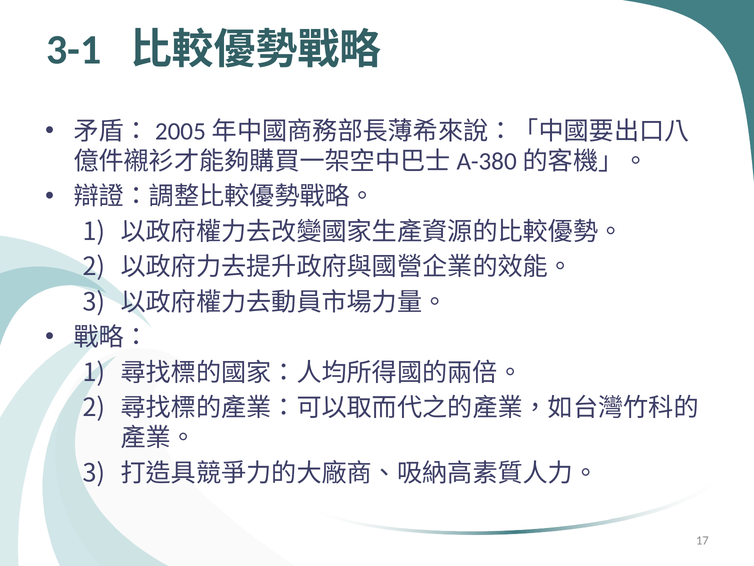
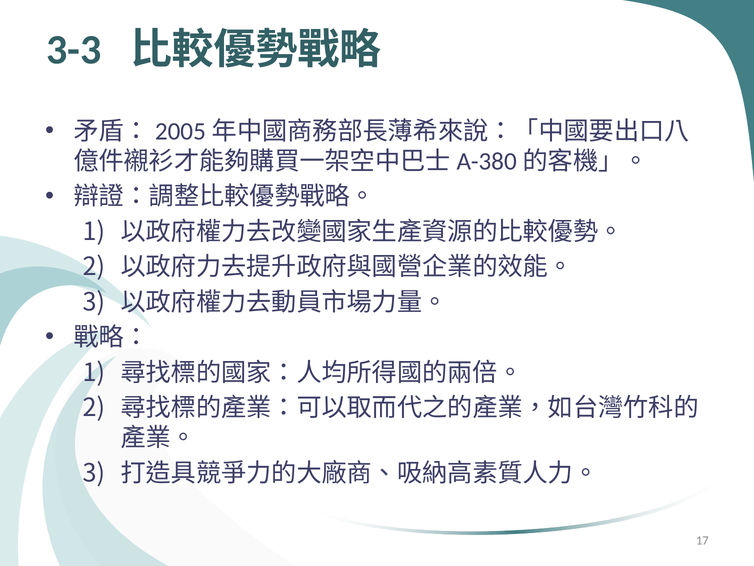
3-1: 3-1 -> 3-3 (74, 50)
